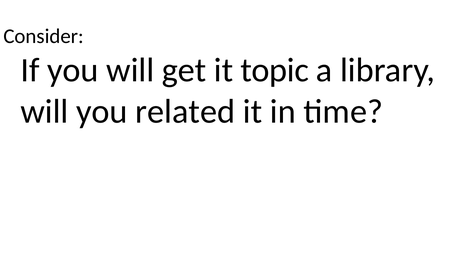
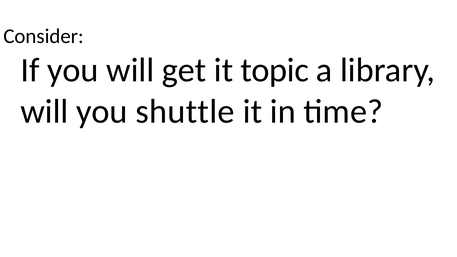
related: related -> shuttle (185, 111)
